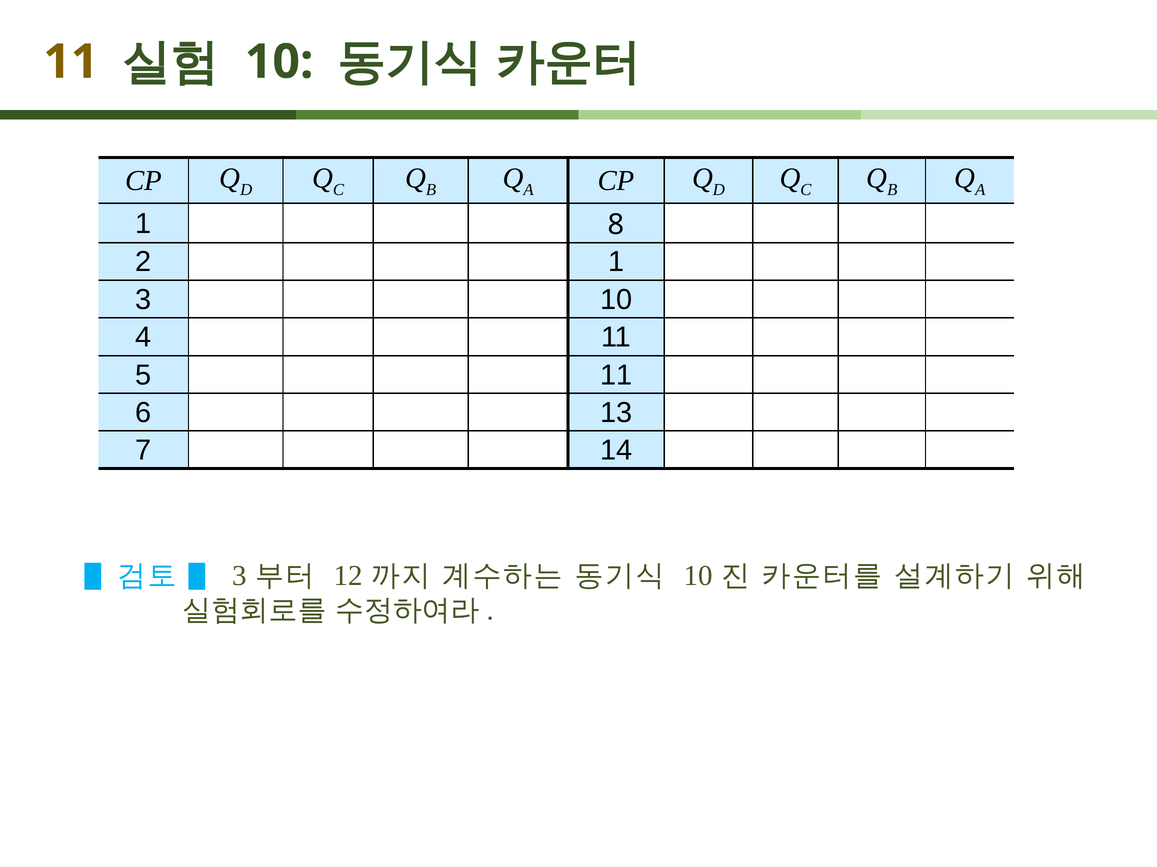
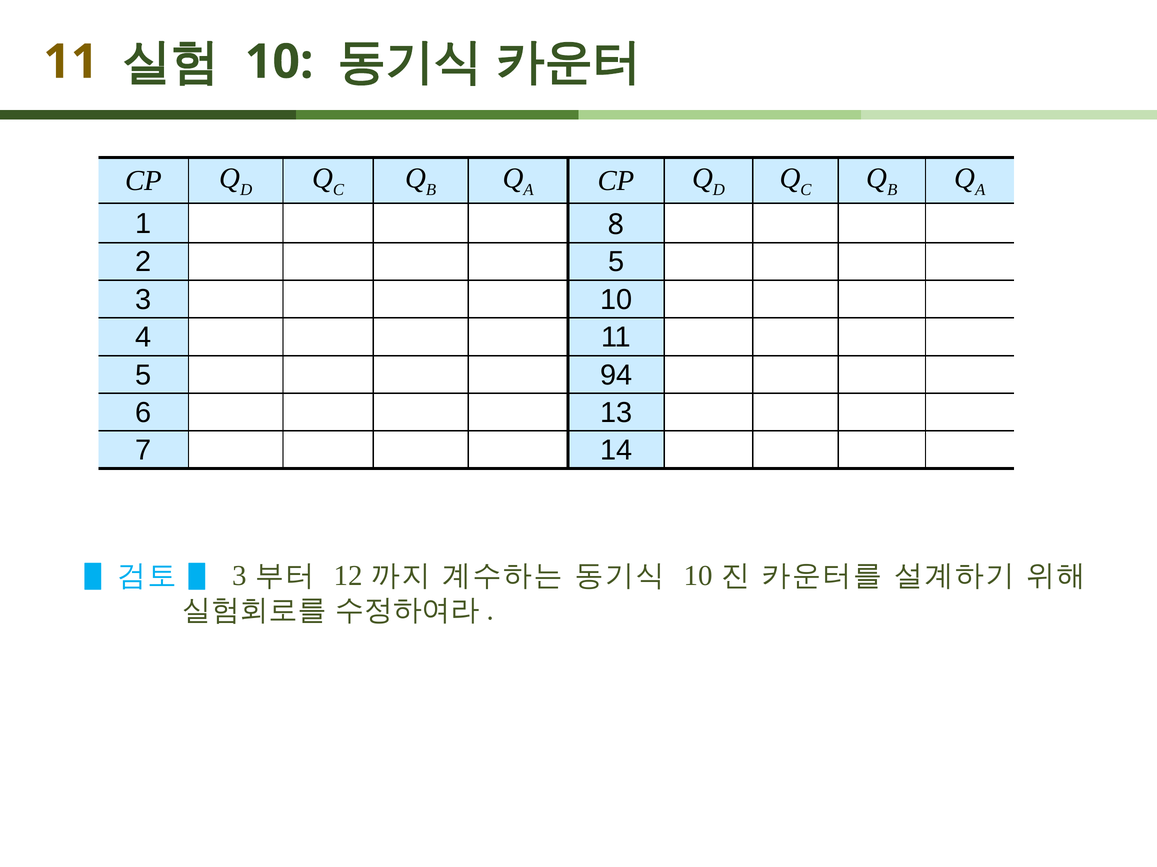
2 1: 1 -> 5 (616, 262)
5 11: 11 -> 94 (616, 375)
